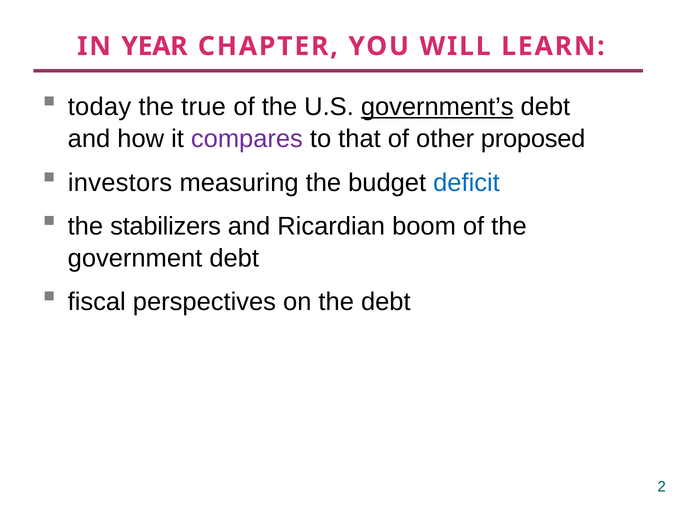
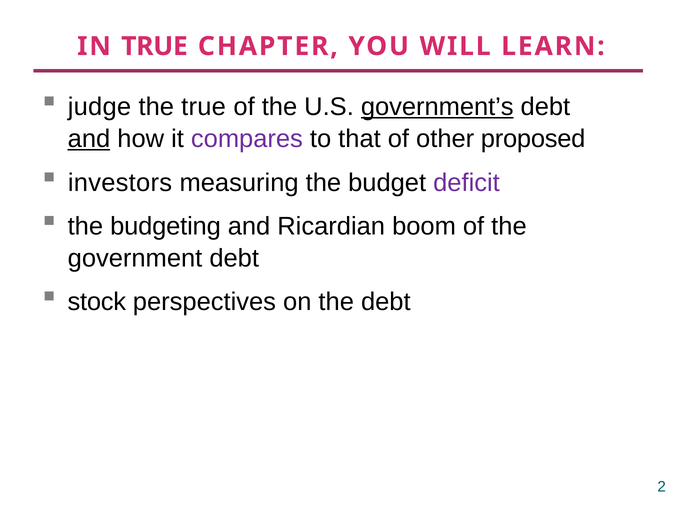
IN YEAR: YEAR -> TRUE (154, 46)
today: today -> judge (99, 107)
and underline: none -> present (89, 139)
deficit colour: blue -> purple (466, 183)
stabilizers: stabilizers -> budgeting (166, 226)
fiscal: fiscal -> stock (97, 302)
